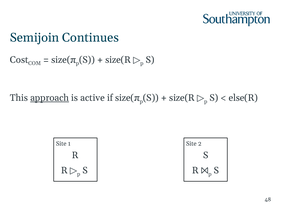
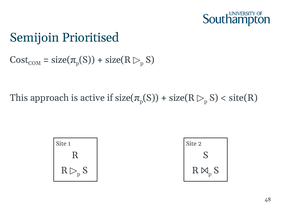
Continues: Continues -> Prioritised (91, 37)
approach underline: present -> none (50, 98)
else(R: else(R -> site(R (243, 98)
